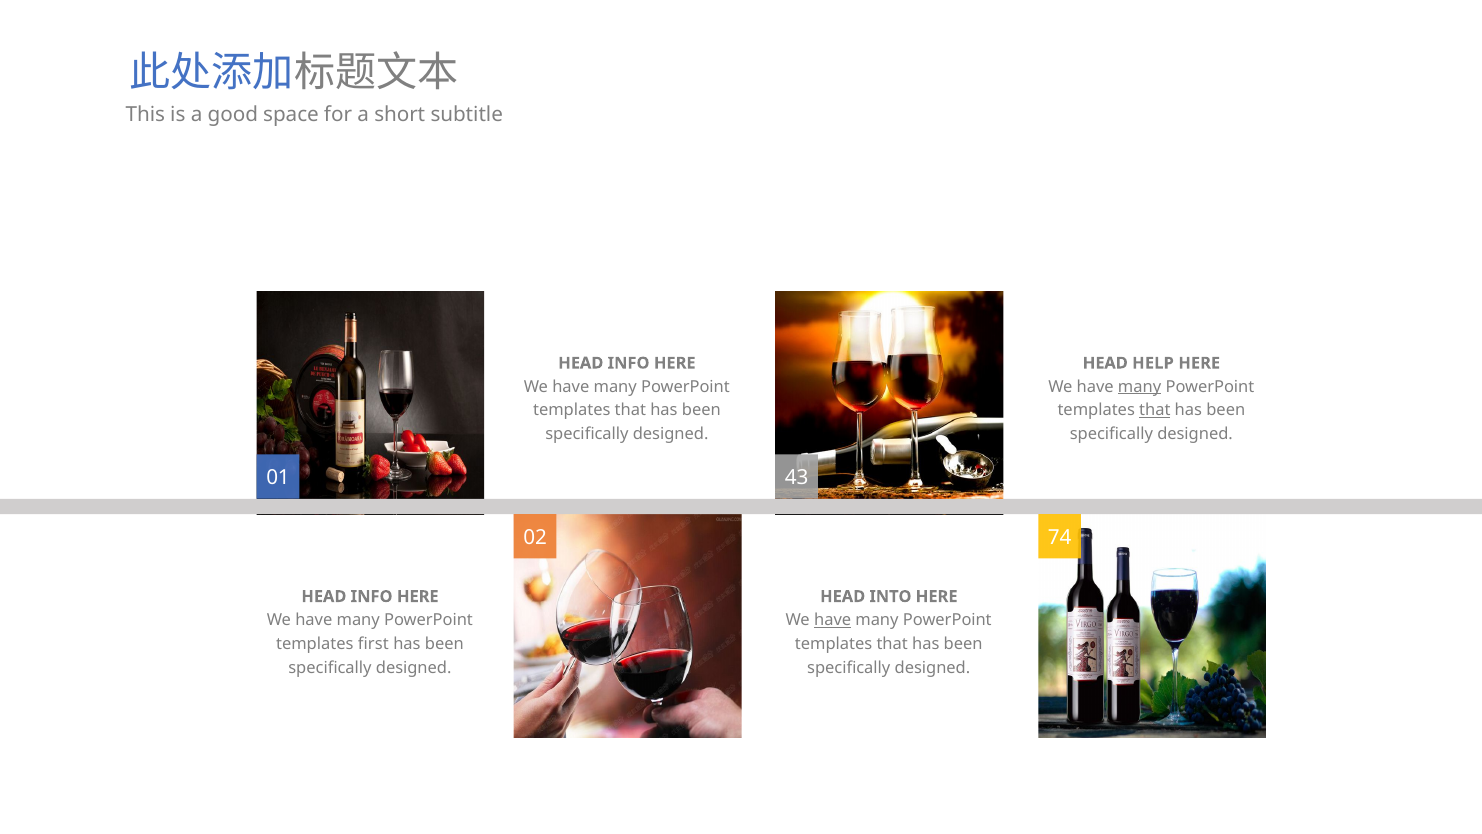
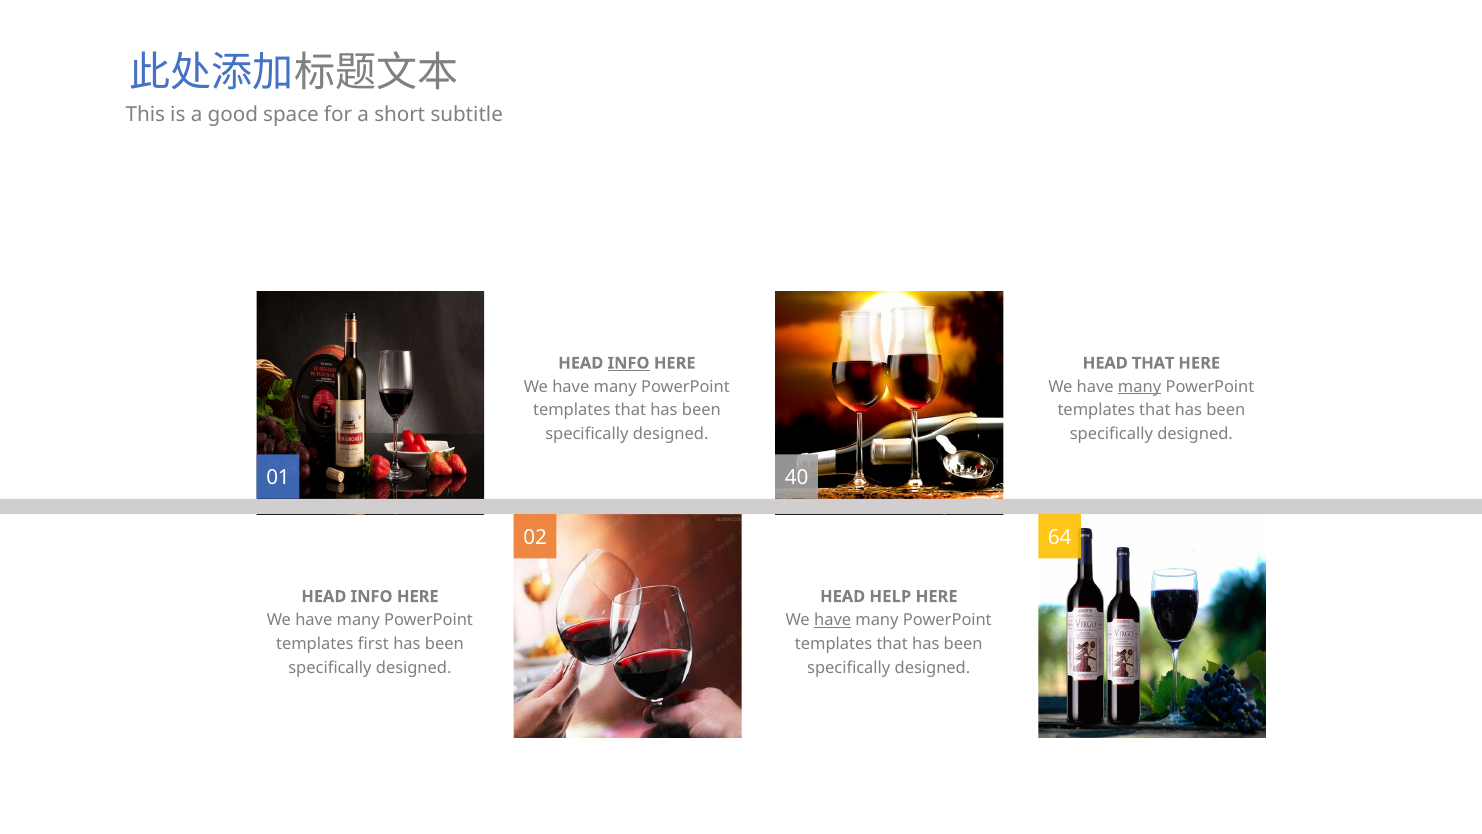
INFO underline: none -> present (629, 363)
HEAD HELP: HELP -> THAT (1153, 363)
that underline: present -> none (1155, 410)
43: 43 -> 40 (797, 478)
74: 74 -> 64 (1060, 537)
INTO: INTO -> HELP (890, 596)
